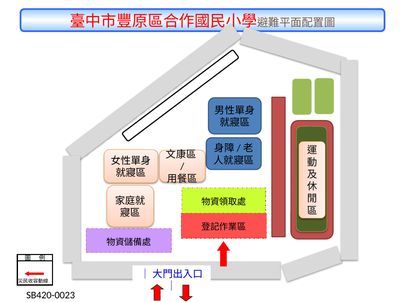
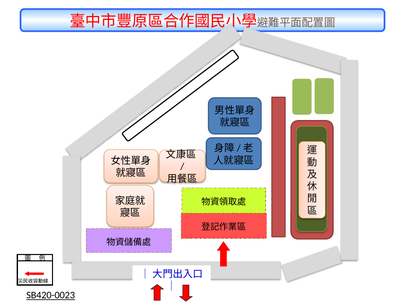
SB420-0023 underline: none -> present (51, 295)
